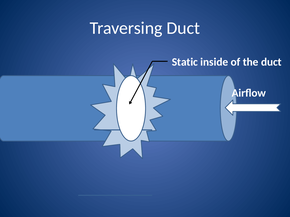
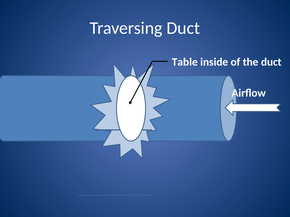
Static: Static -> Table (185, 62)
